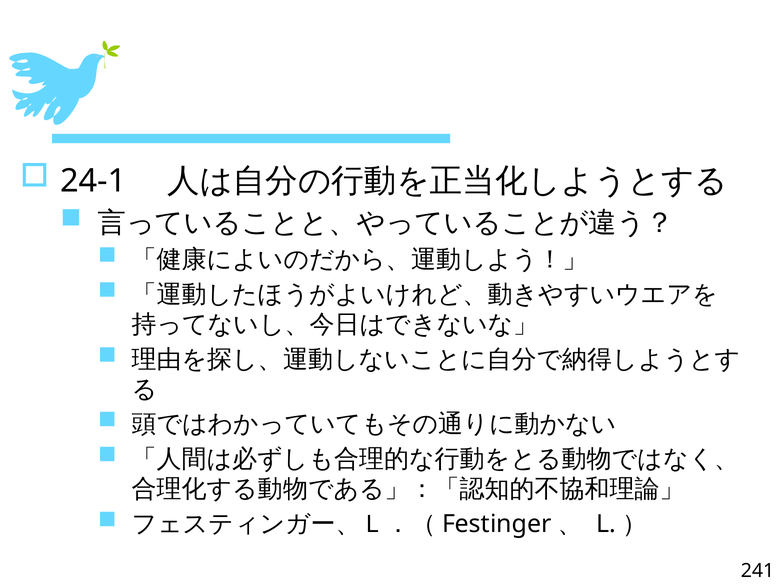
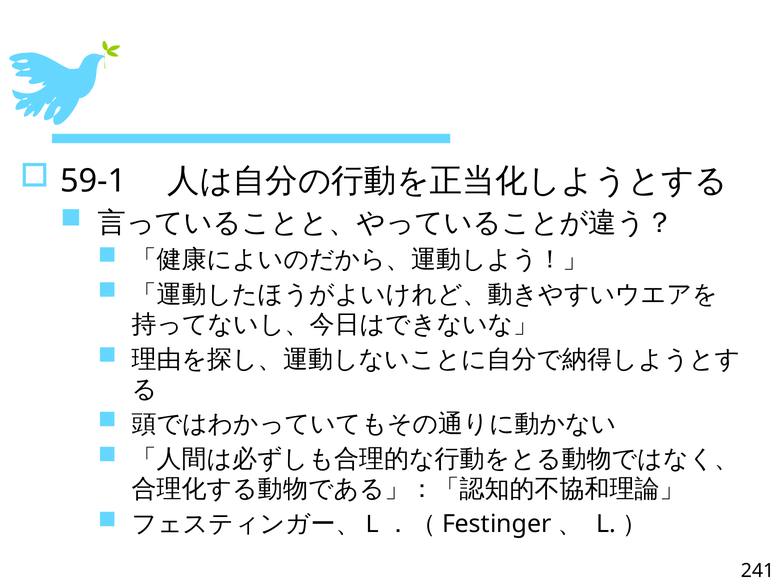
24-1: 24-1 -> 59-1 (93, 181)
